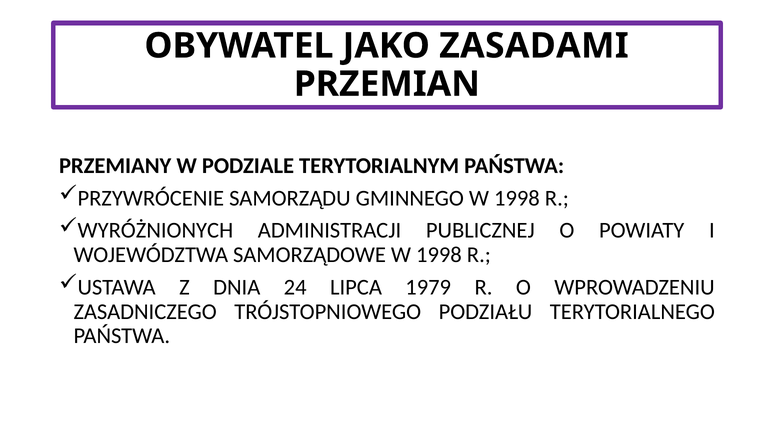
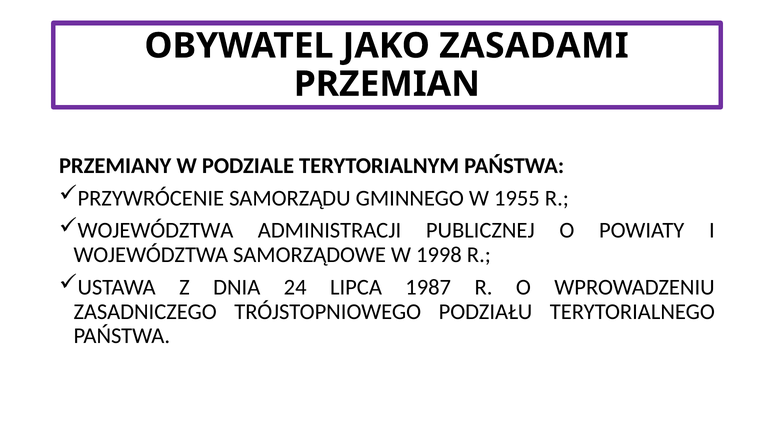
GMINNEGO W 1998: 1998 -> 1955 (517, 198)
WYRÓŻNIONYCH: WYRÓŻNIONYCH -> WOJEWÓDZTWA (155, 231)
1979: 1979 -> 1987 (428, 287)
